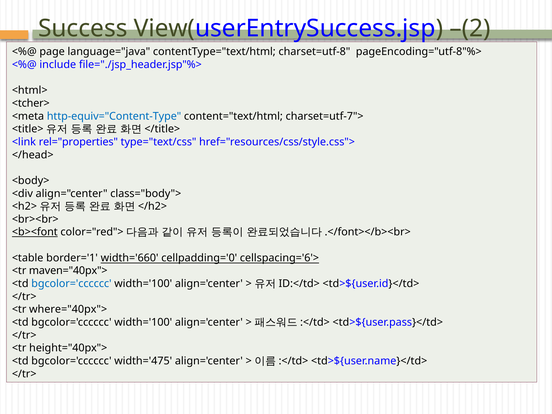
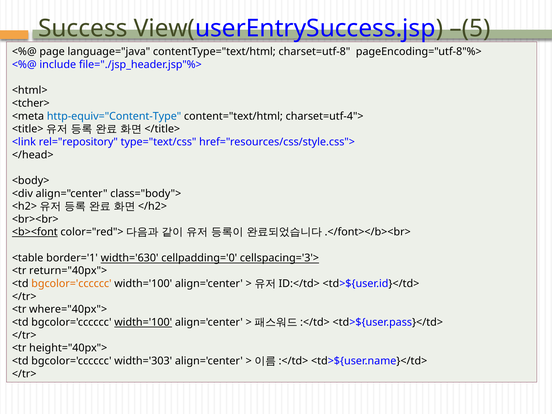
–(2: –(2 -> –(5 (470, 28)
charset=utf-7">: charset=utf-7"> -> charset=utf-4"> (325, 116)
rel="properties: rel="properties -> rel="repository (78, 142)
width='660: width='660 -> width='630 (130, 258)
cellspacing='6'>: cellspacing='6'> -> cellspacing='3'> (279, 258)
maven="40px">: maven="40px"> -> return="40px"> (68, 271)
bgcolor='cccccc colour: blue -> orange (71, 284)
width='100 underline: none -> present (143, 322)
width='475: width='475 -> width='303 (143, 361)
